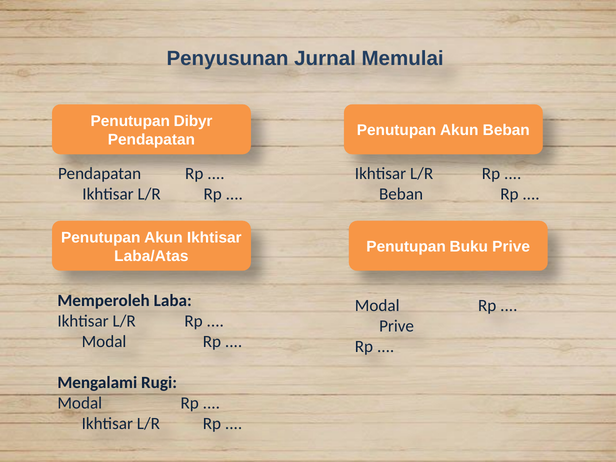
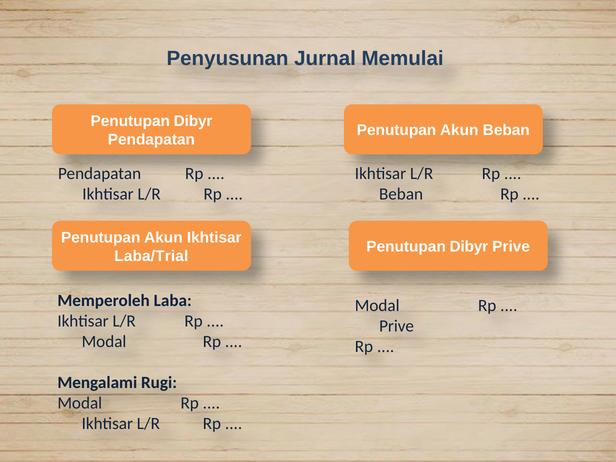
Buku: Buku -> Dibyr (469, 247)
Laba/Atas: Laba/Atas -> Laba/Trial (151, 256)
